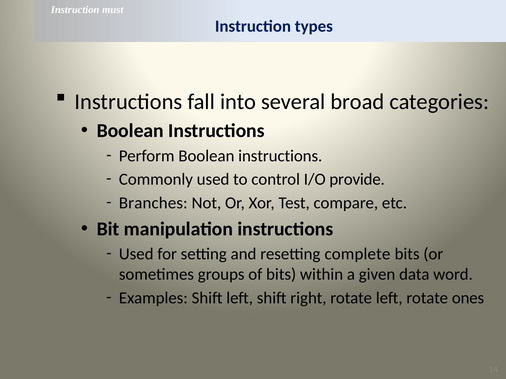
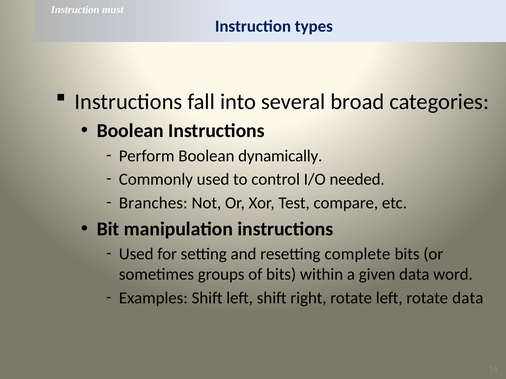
Perform Boolean instructions: instructions -> dynamically (280, 156)
provide: provide -> needed (357, 180)
rotate ones: ones -> data (468, 298)
